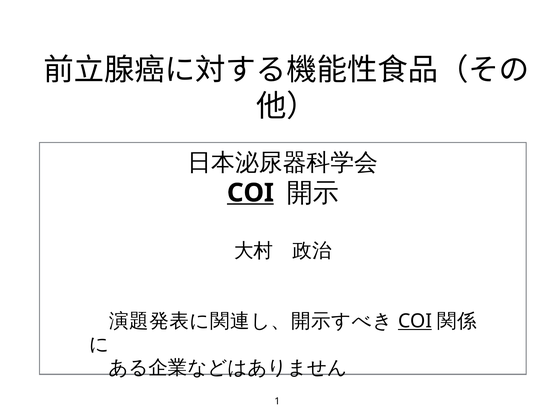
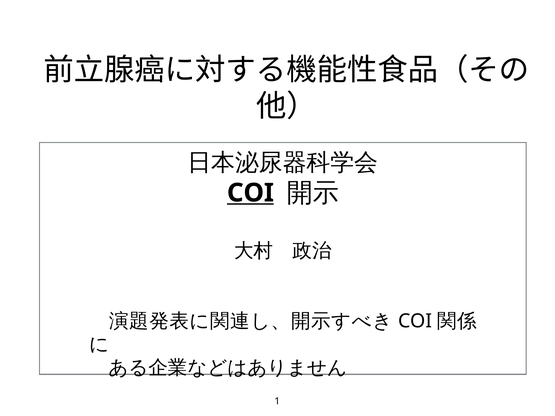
COI underline: present -> none (415, 321)
